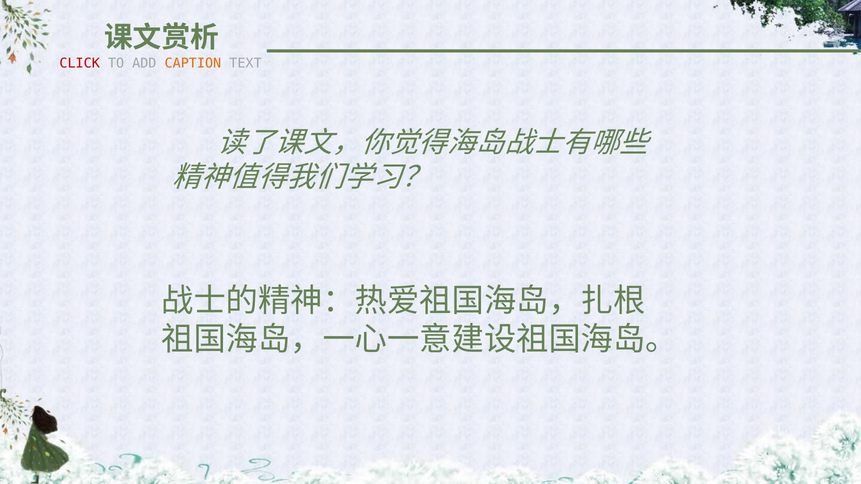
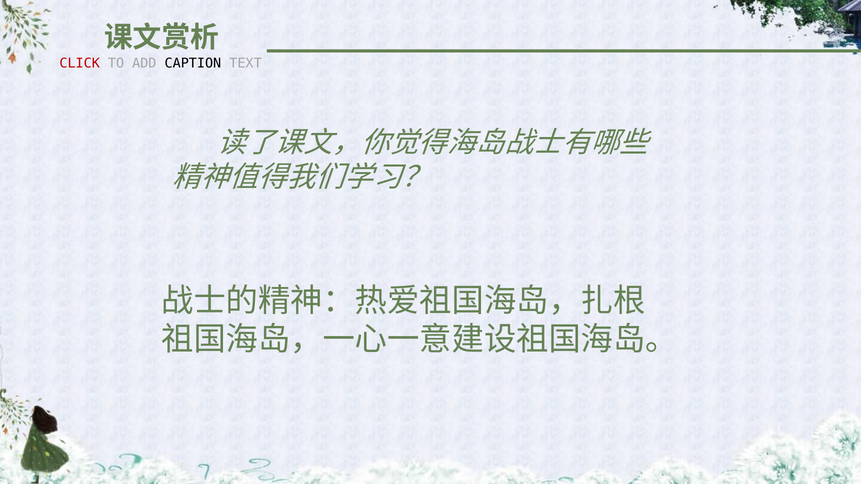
CAPTION colour: orange -> black (193, 63)
